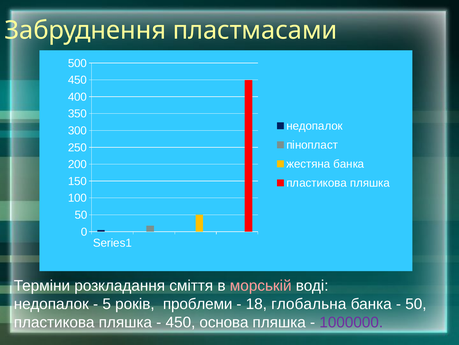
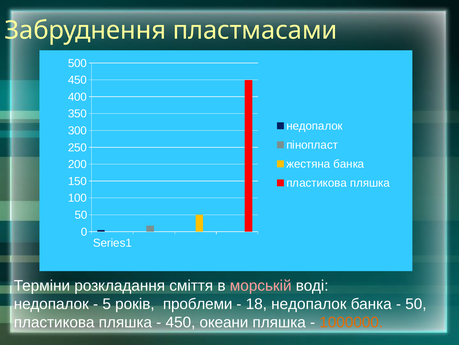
18 глобальна: глобальна -> недопалок (309, 303)
основа: основа -> океани (224, 322)
1000000 colour: purple -> orange (351, 322)
